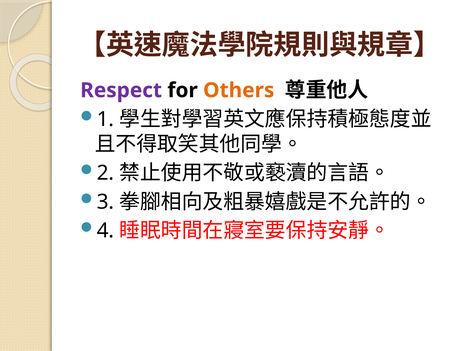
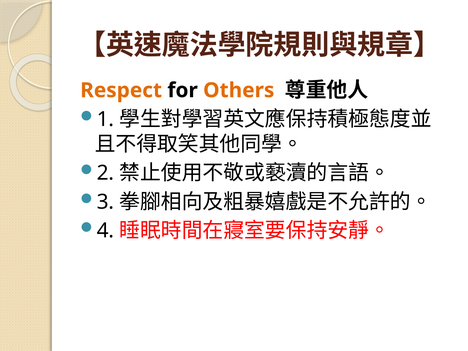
Respect colour: purple -> orange (121, 90)
